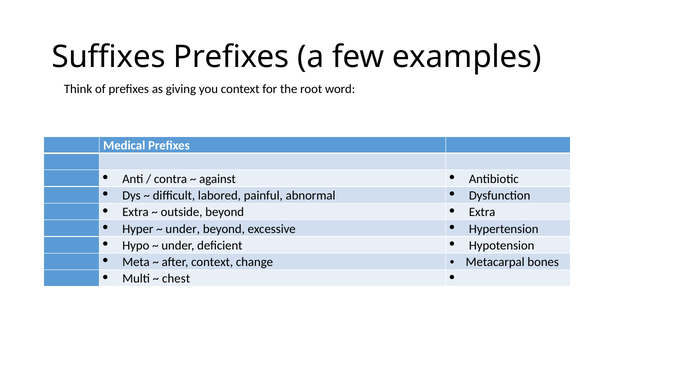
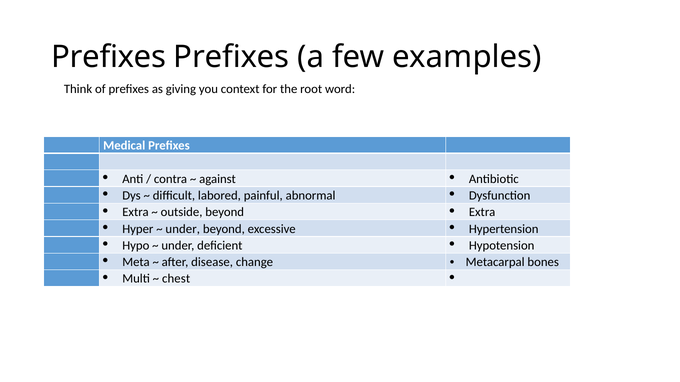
Suffixes: Suffixes -> Prefixes (109, 57)
after context: context -> disease (212, 262)
